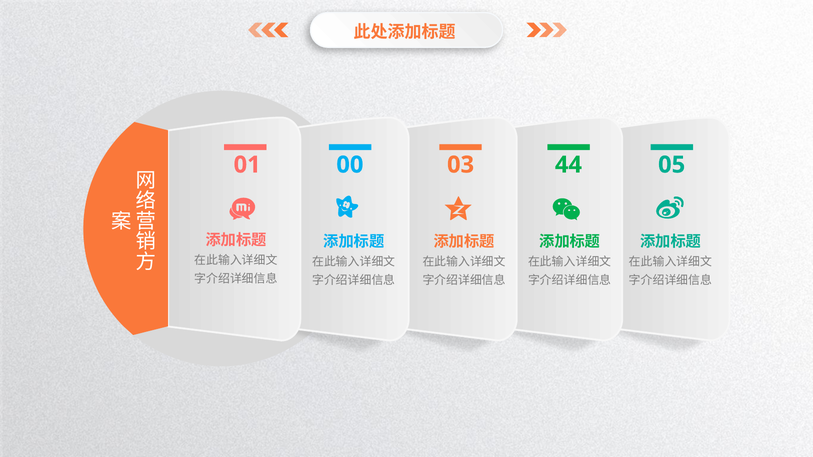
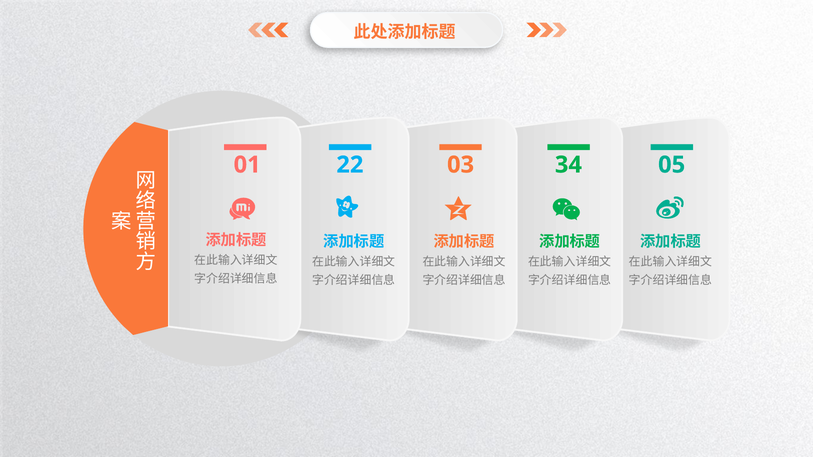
00: 00 -> 22 (350, 165)
44: 44 -> 34 (568, 165)
